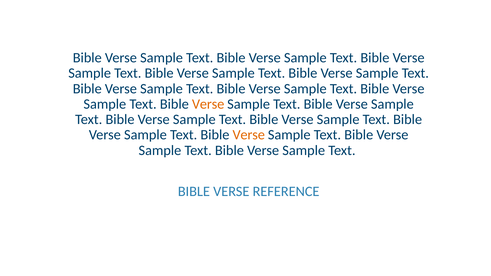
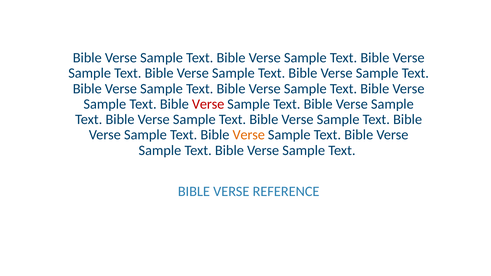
Verse colour: orange -> red (208, 104)
